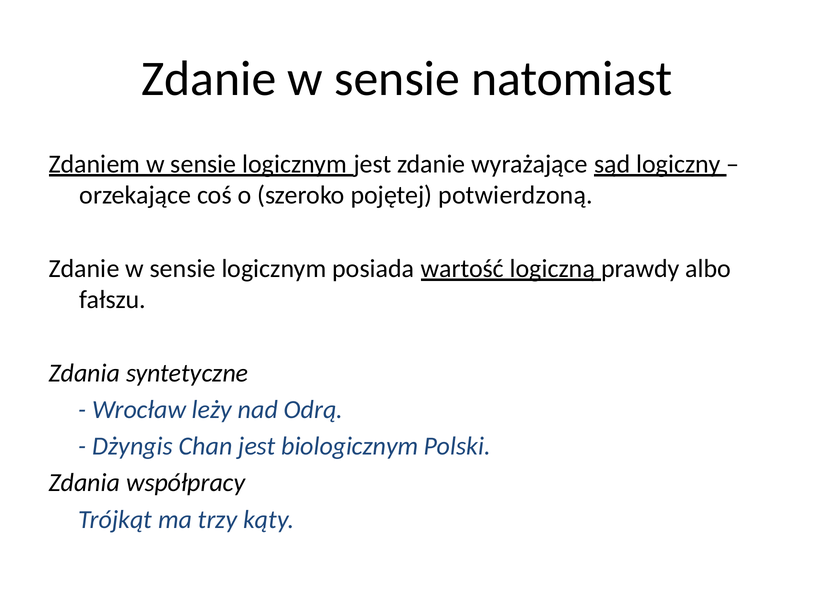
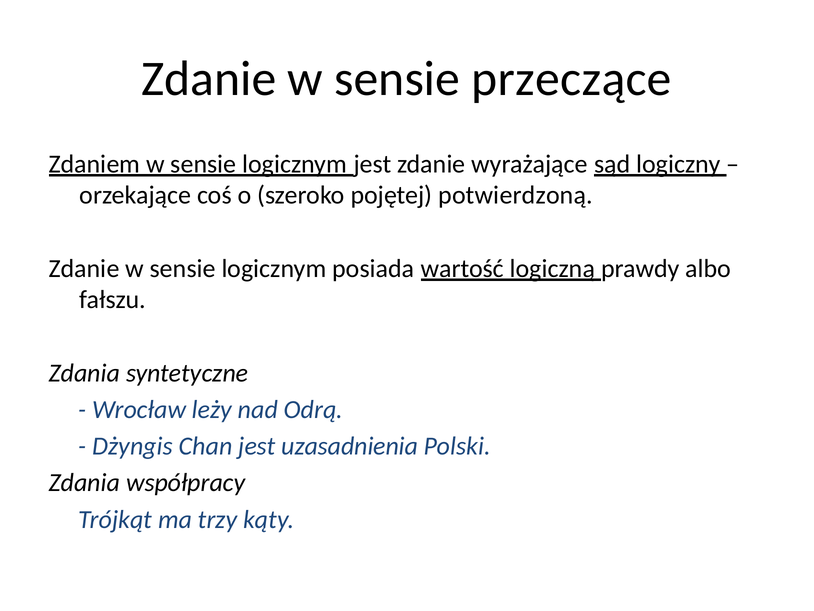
natomiast: natomiast -> przeczące (571, 79)
biologicznym: biologicznym -> uzasadnienia (350, 446)
